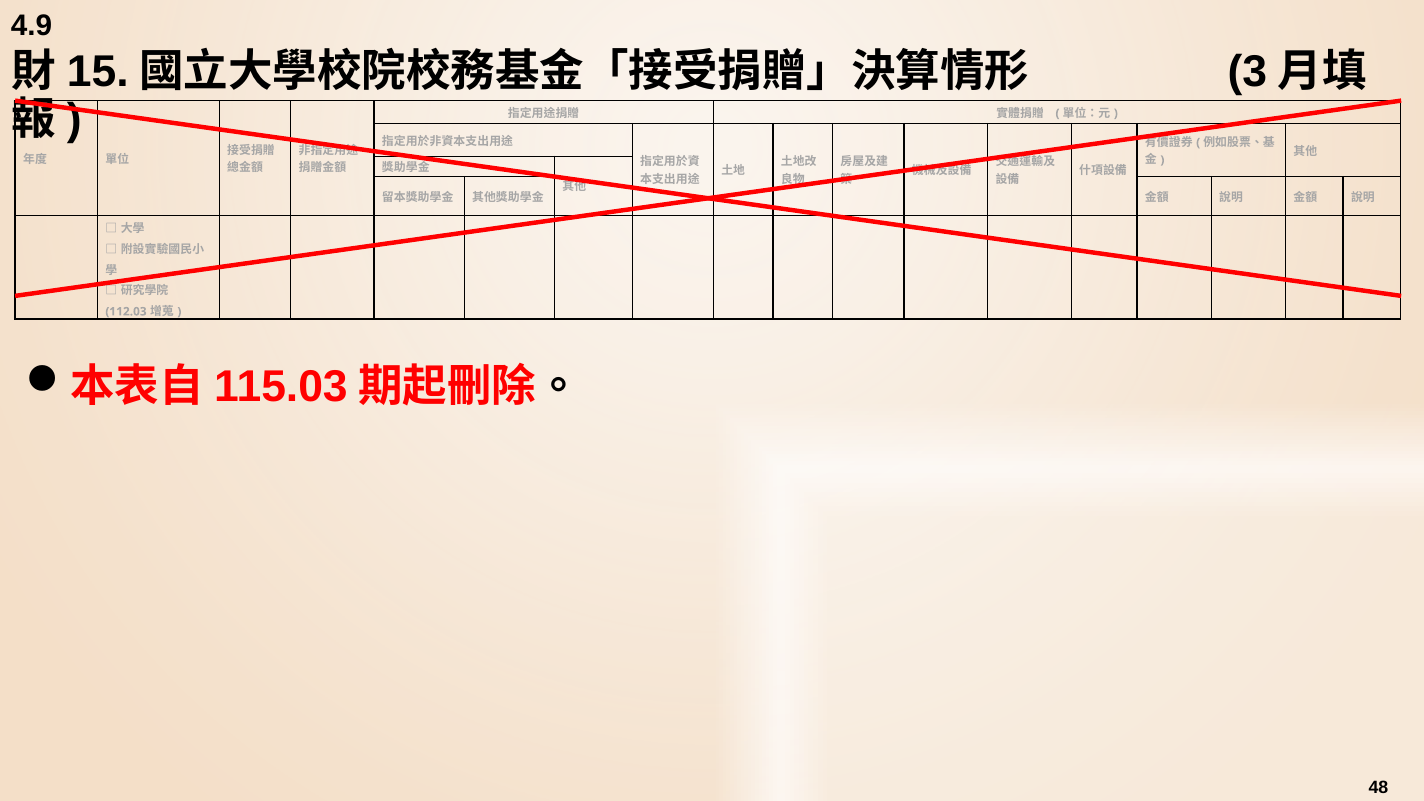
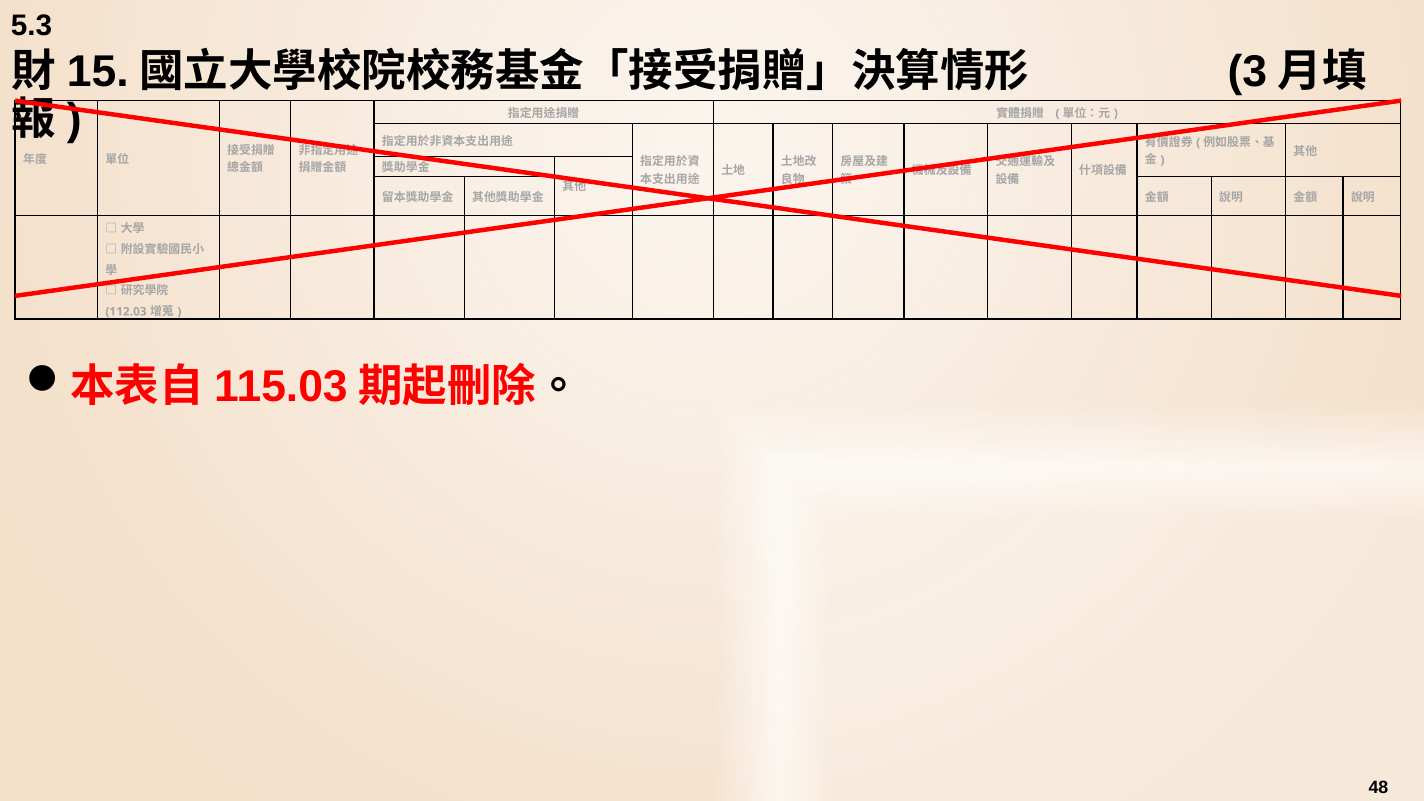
4.9: 4.9 -> 5.3 (32, 26)
